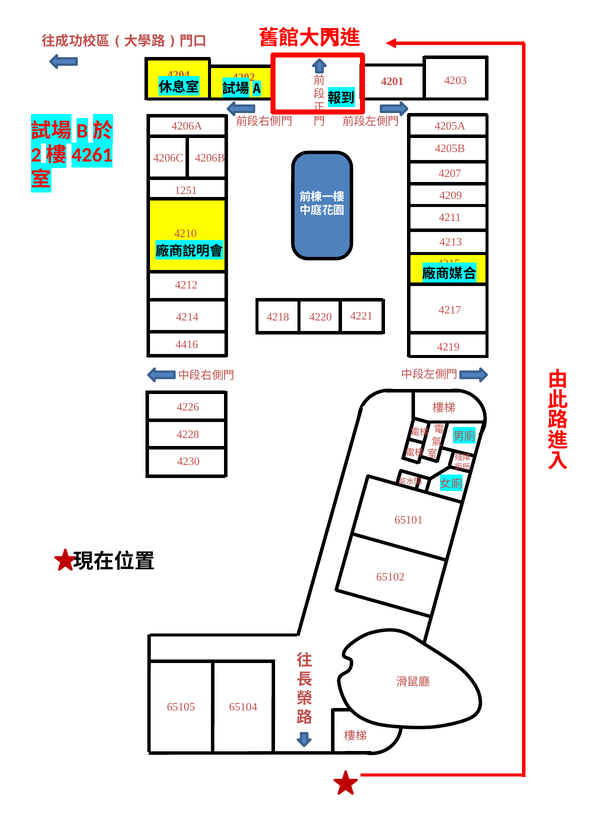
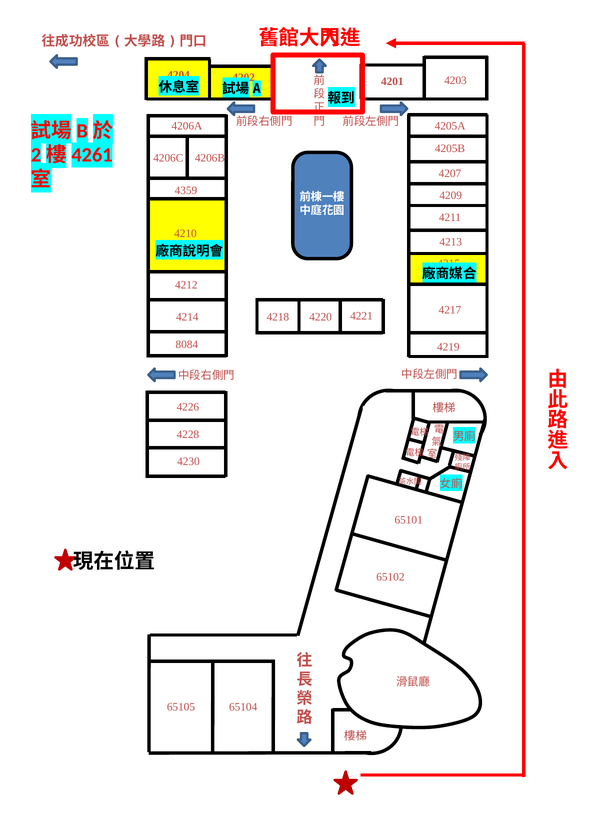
1251: 1251 -> 4359 (186, 191)
4416: 4416 -> 8084 (187, 345)
